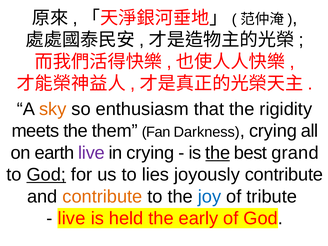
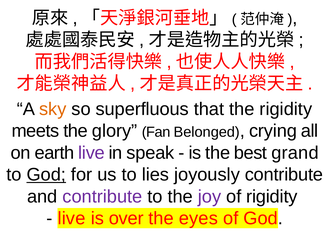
enthusiasm: enthusiasm -> superfluous (142, 109)
them: them -> glory (115, 131)
Darkness: Darkness -> Belonged (207, 132)
in crying: crying -> speak (150, 153)
the underline: present -> none (218, 153)
contribute colour: orange -> purple (102, 197)
joy colour: blue -> purple (210, 197)
of tribute: tribute -> rigidity (272, 197)
held: held -> over (126, 218)
early: early -> eyes (198, 218)
